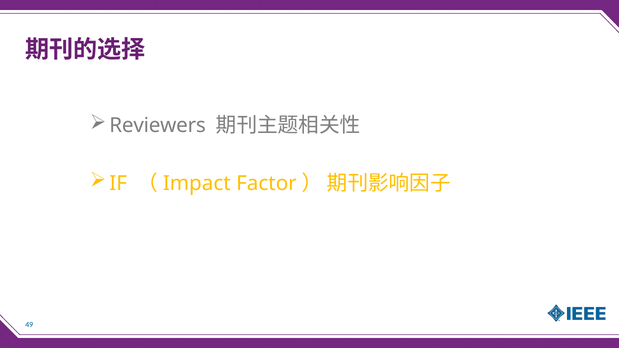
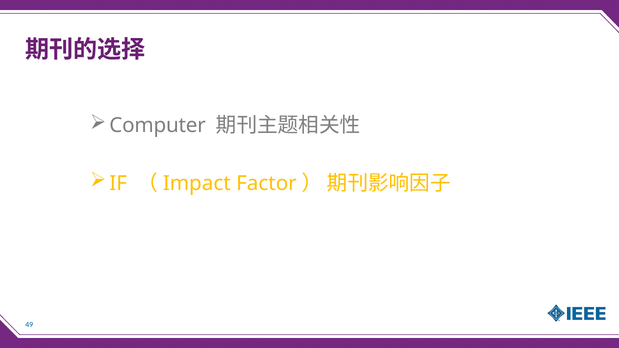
Reviewers: Reviewers -> Computer (158, 126)
